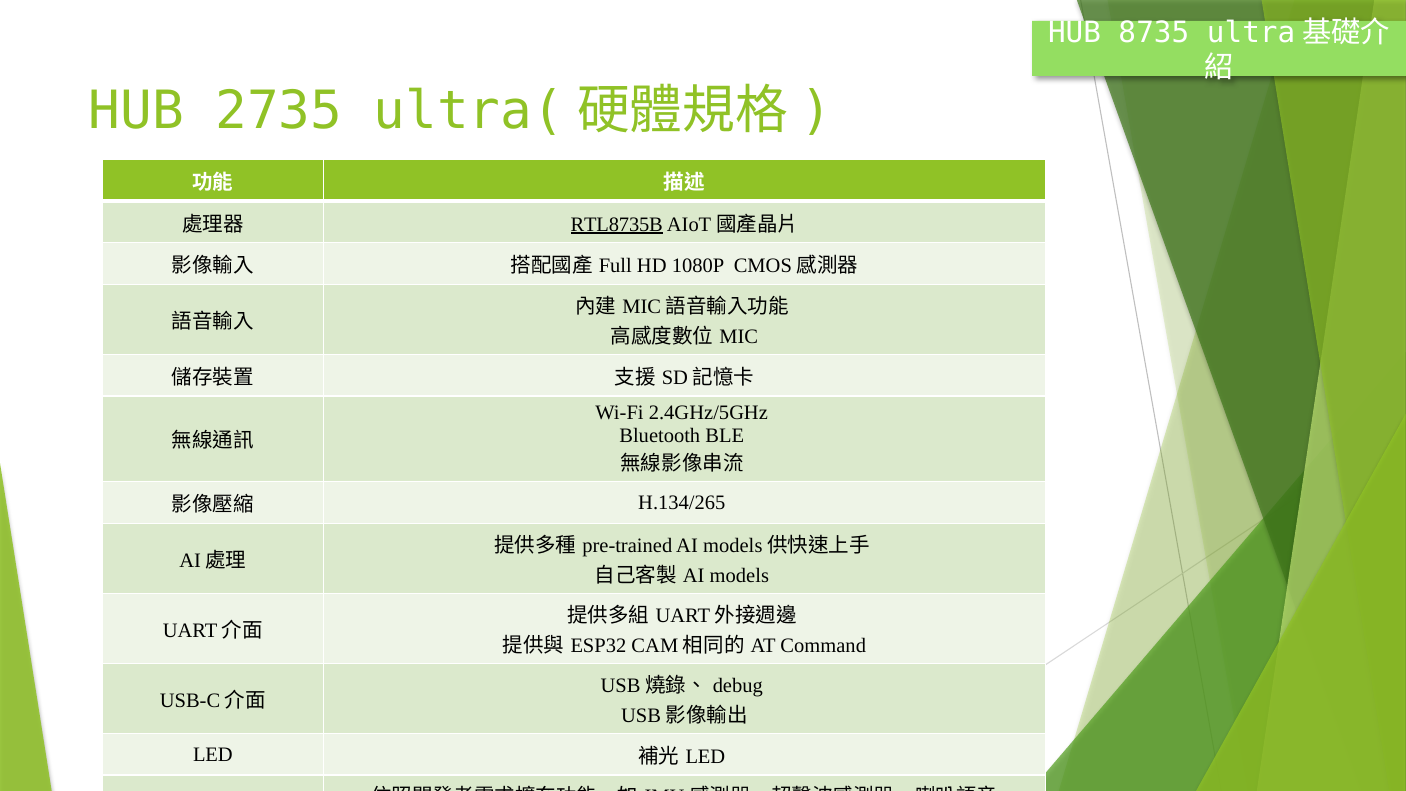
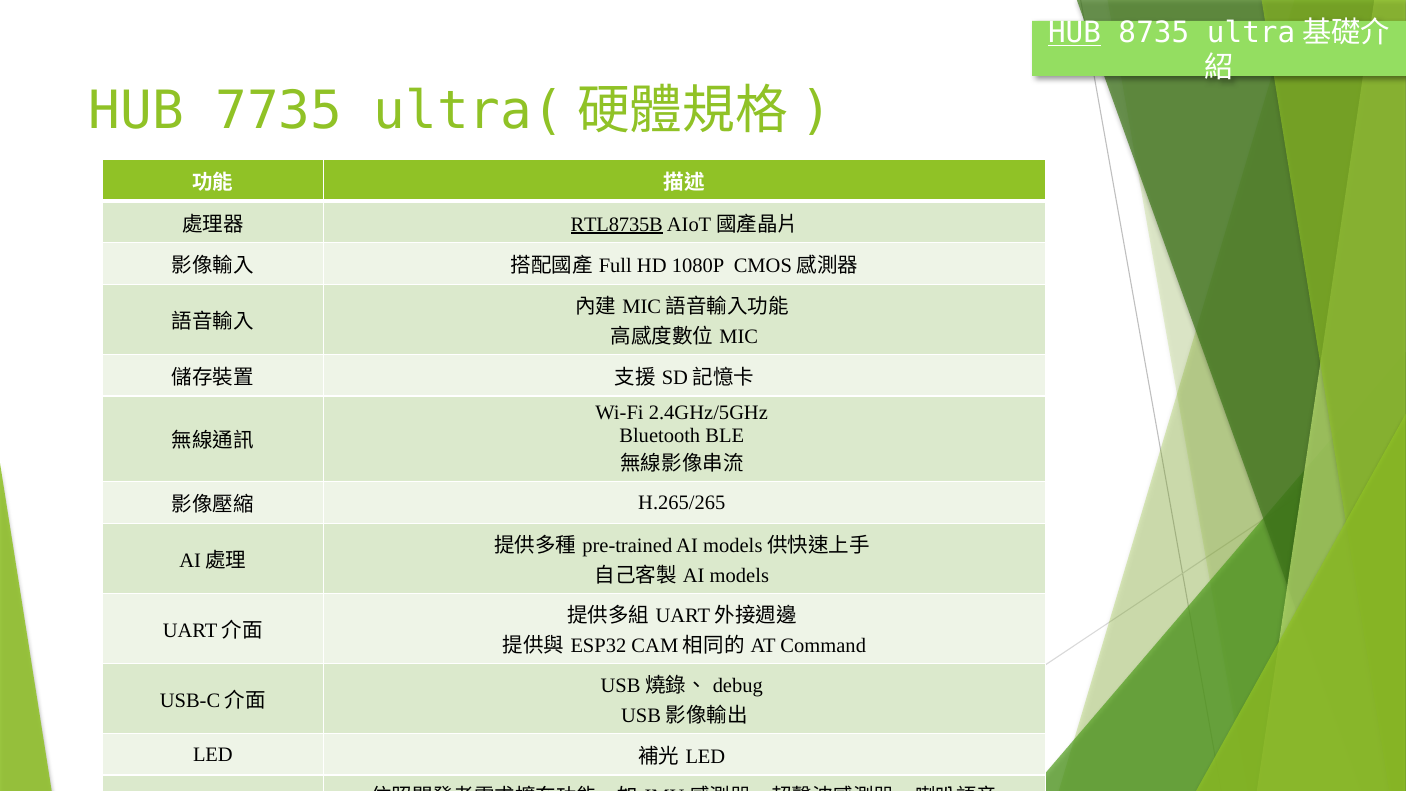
HUB underline: none -> present (1075, 33)
2735: 2735 -> 7735 (279, 111)
H.134/265: H.134/265 -> H.265/265 (682, 503)
